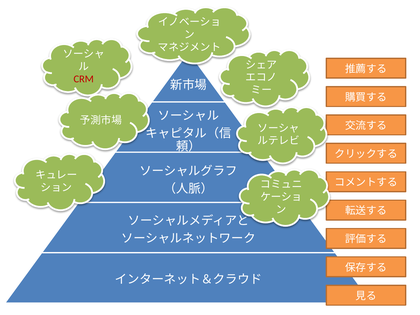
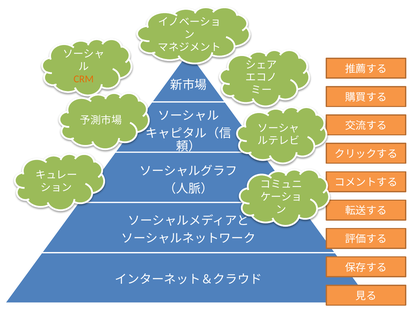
CRM colour: red -> orange (84, 79)
